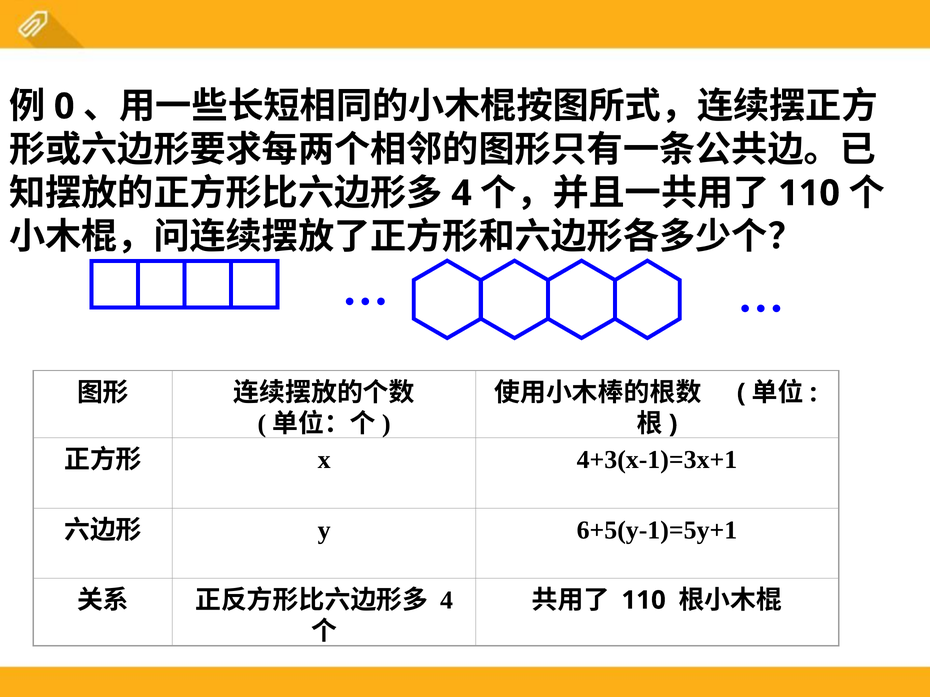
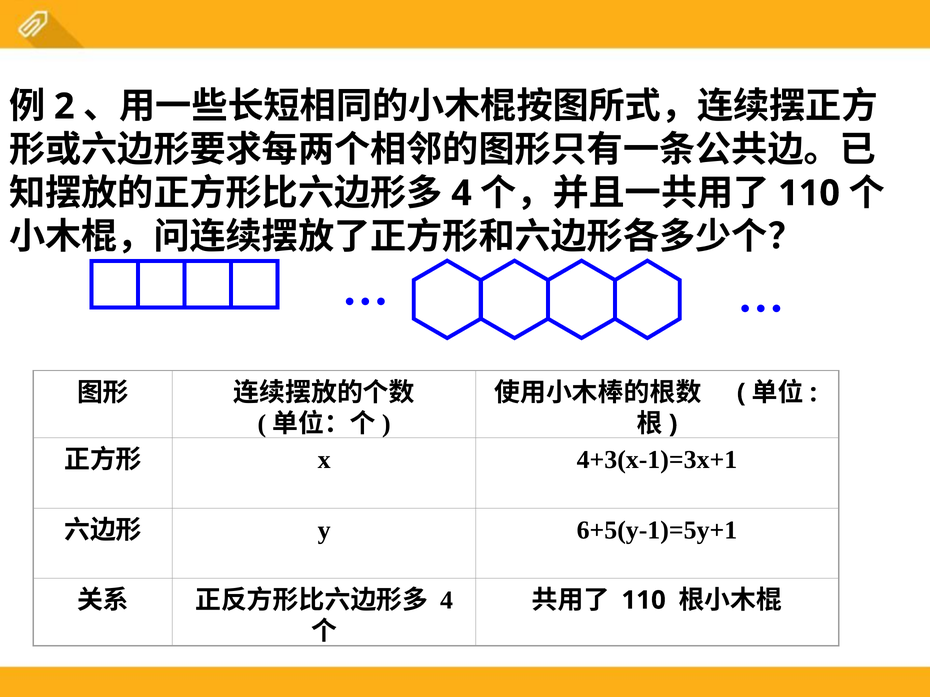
0: 0 -> 2 (64, 107)
